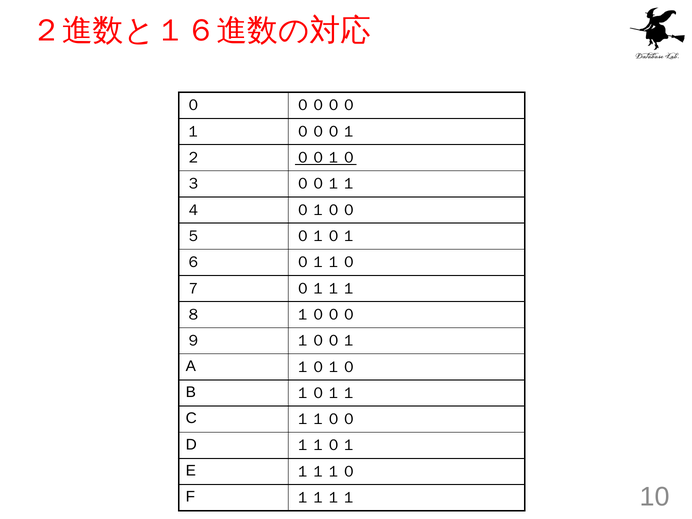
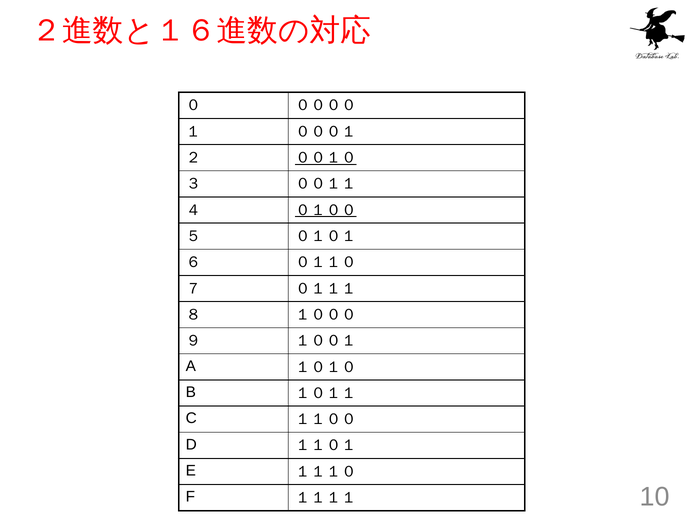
０１００ underline: none -> present (326, 210)
